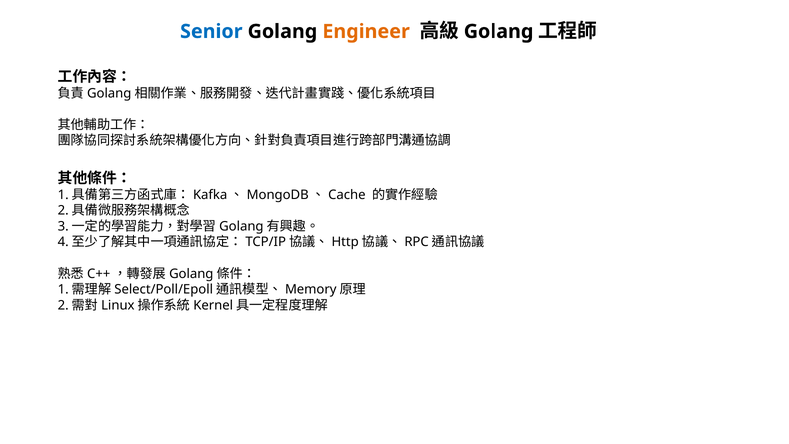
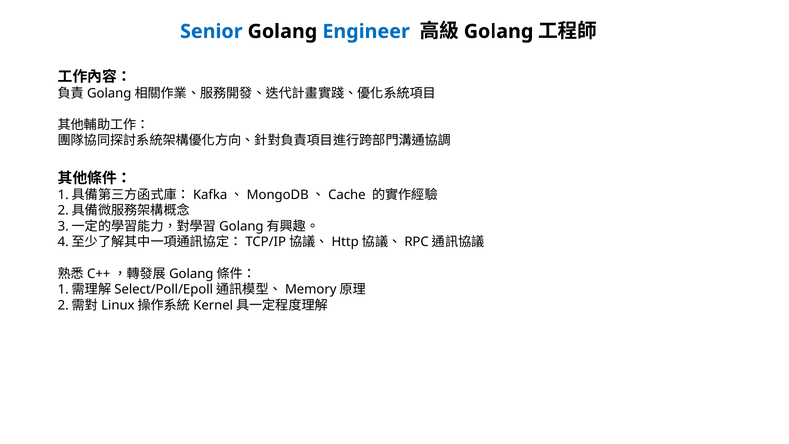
Engineer colour: orange -> blue (366, 31)
